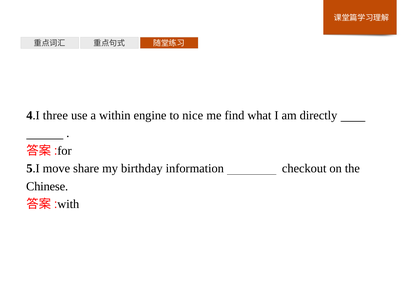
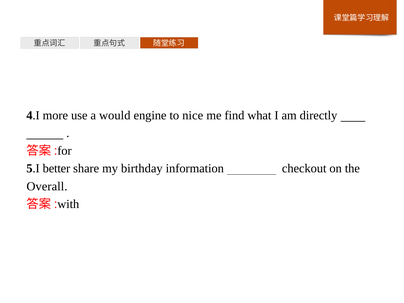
three: three -> more (55, 115)
within: within -> would (115, 115)
move: move -> better (56, 169)
Chinese: Chinese -> Overall (47, 186)
